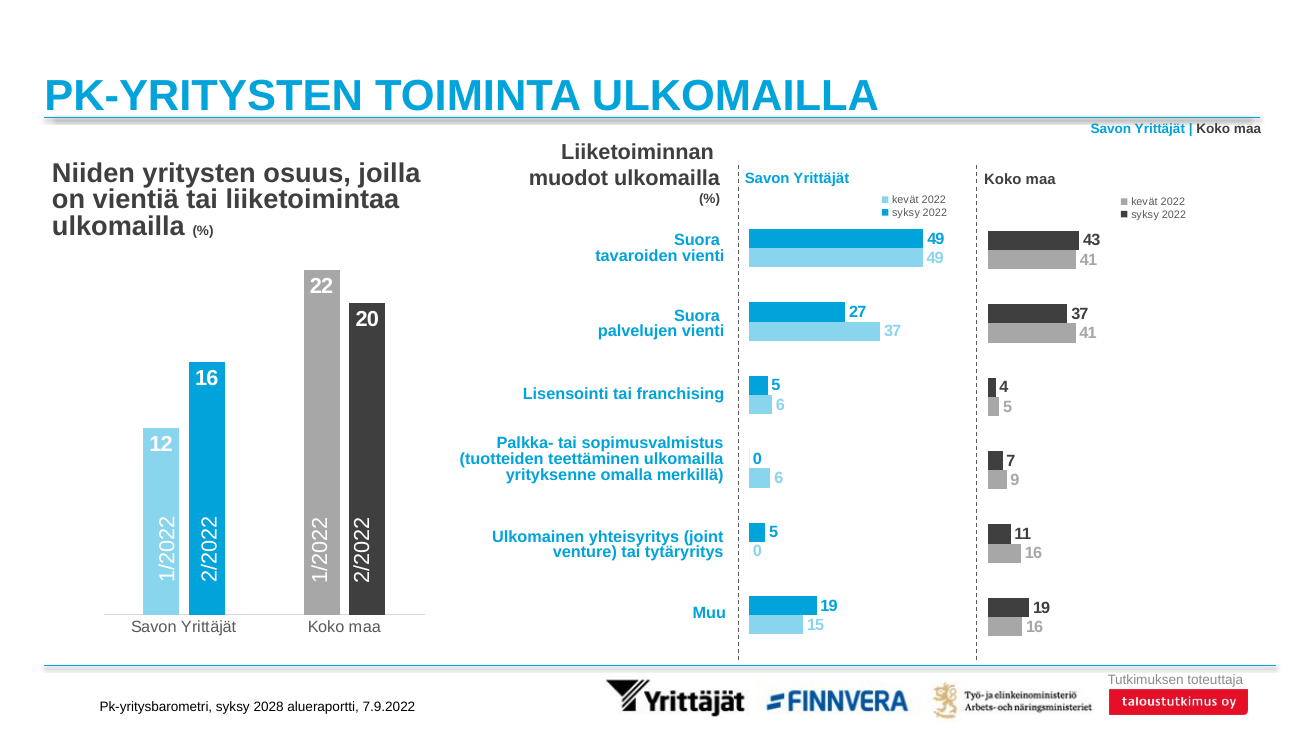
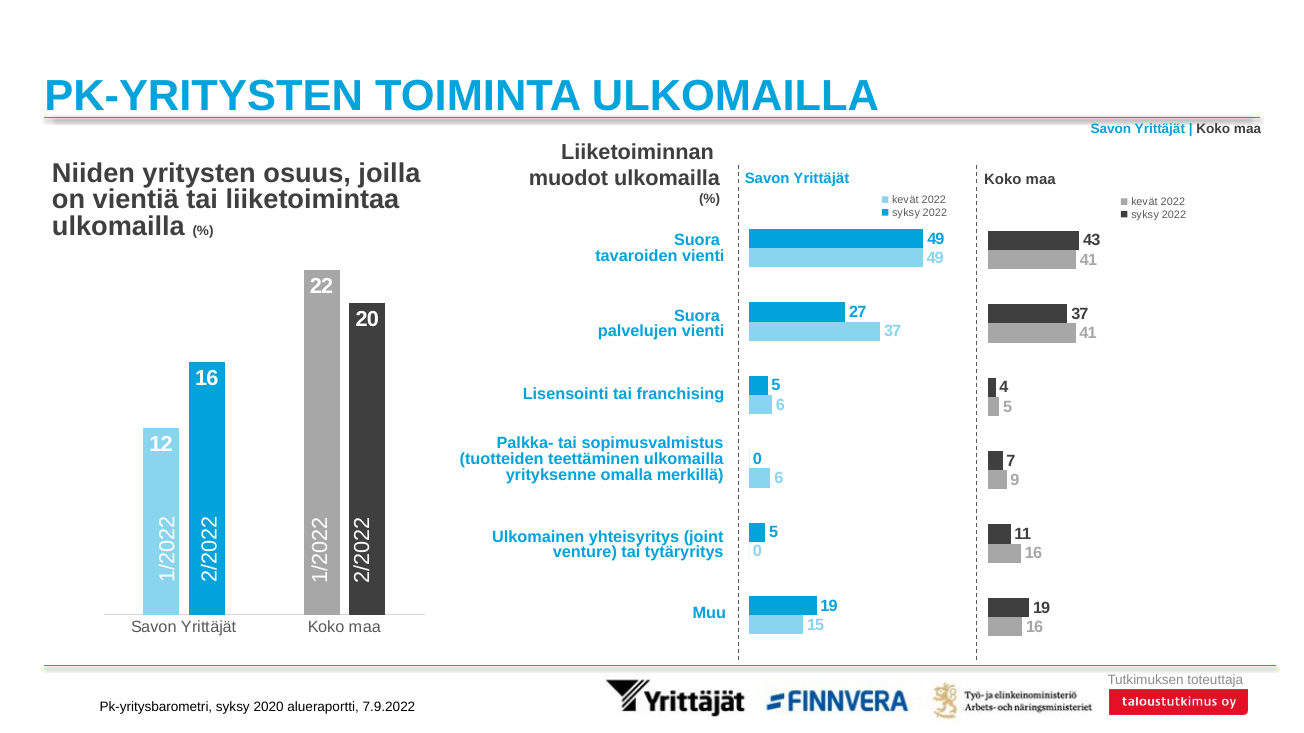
2028: 2028 -> 2020 (269, 707)
